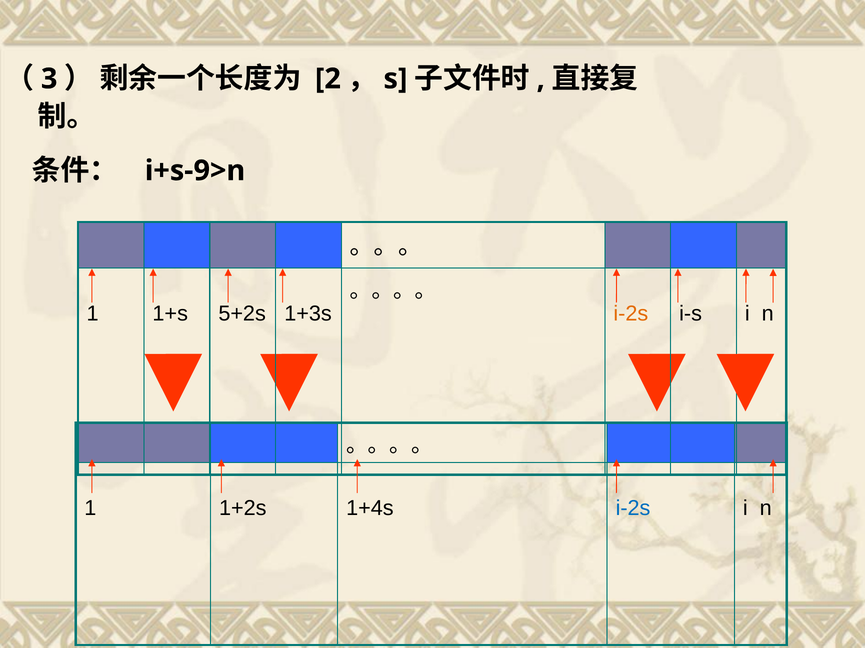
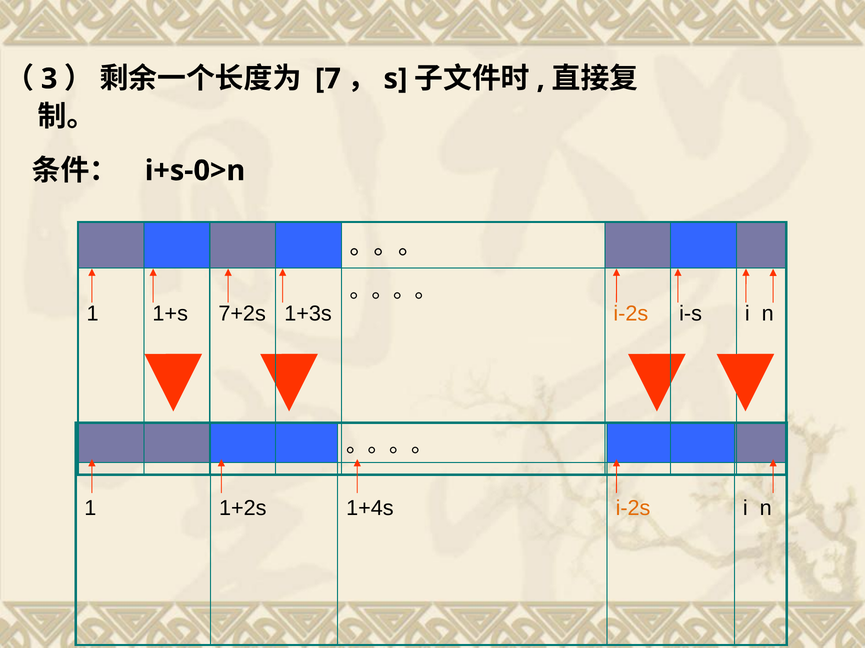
2: 2 -> 7 (328, 79)
i+s-9>n: i+s-9>n -> i+s-0>n (195, 171)
5+2s: 5+2s -> 7+2s (242, 314)
i-2s colour: blue -> orange (633, 509)
